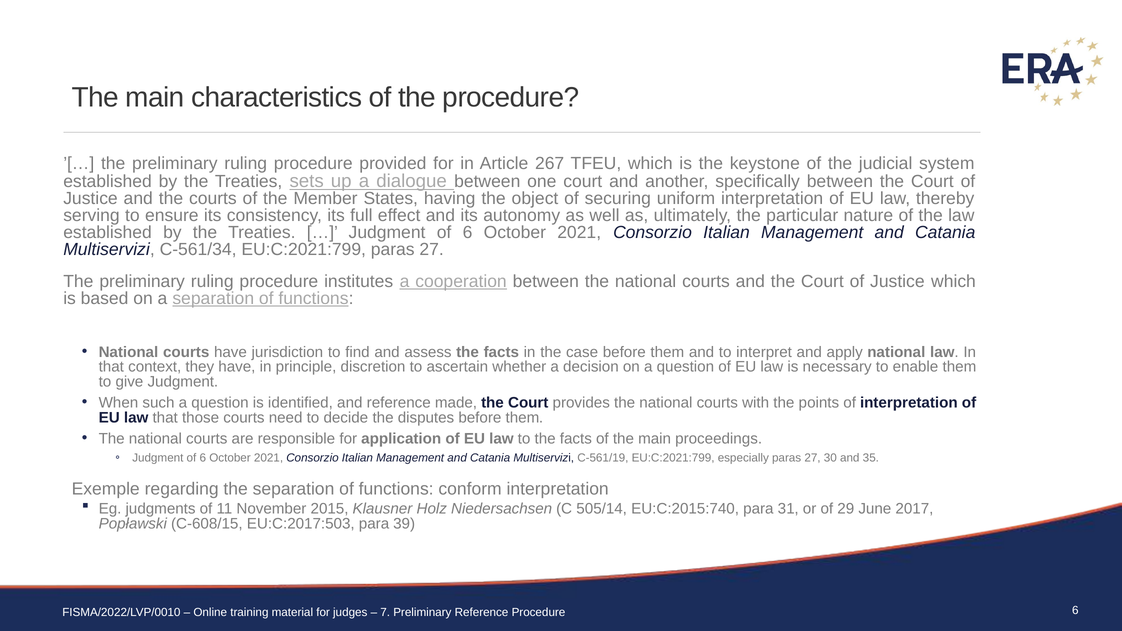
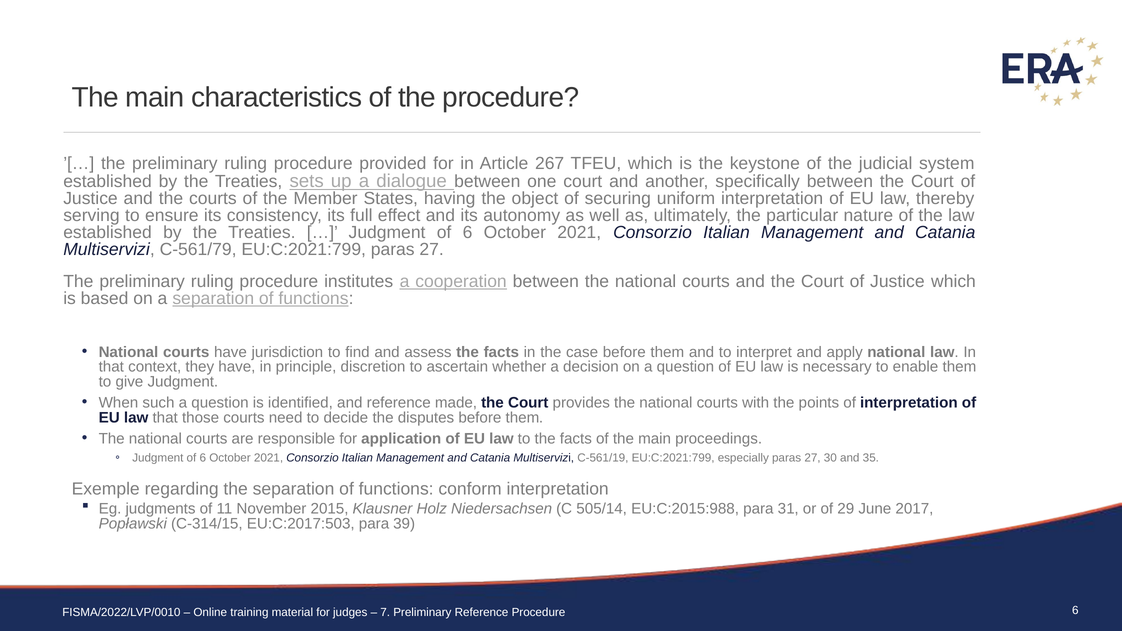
C‑561/34: C‑561/34 -> C‑561/79 (198, 250)
EU:C:2015:740: EU:C:2015:740 -> EU:C:2015:988 (685, 509)
C-608/15: C-608/15 -> C-314/15 (207, 524)
